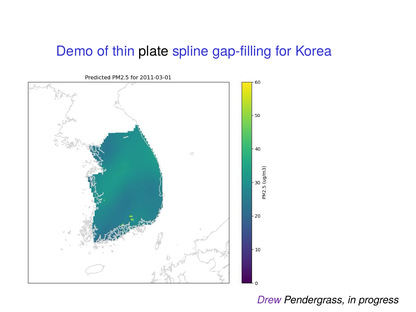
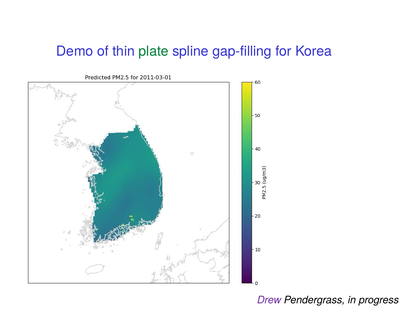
plate colour: black -> green (154, 51)
